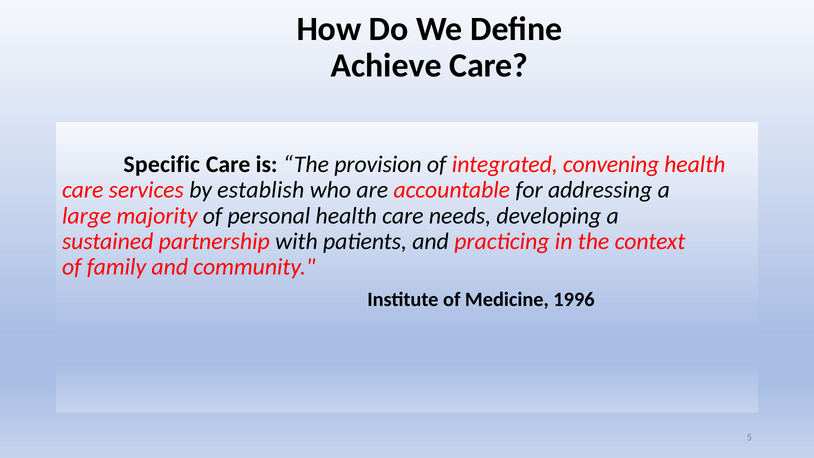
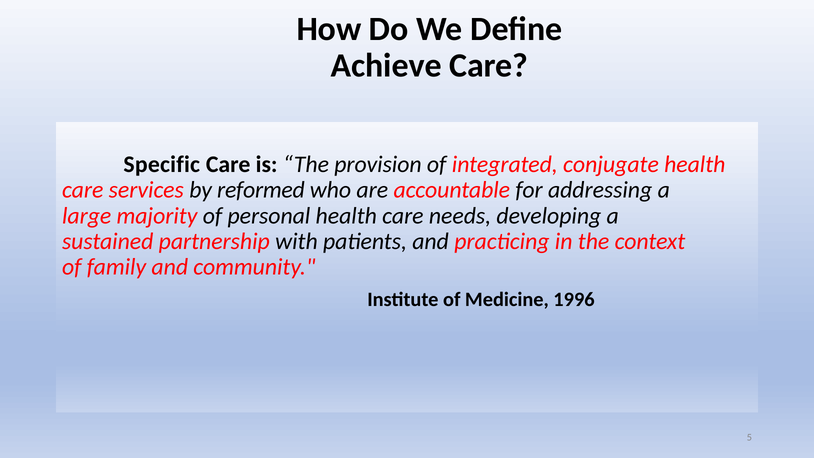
convening: convening -> conjugate (611, 164)
establish: establish -> reformed (261, 190)
